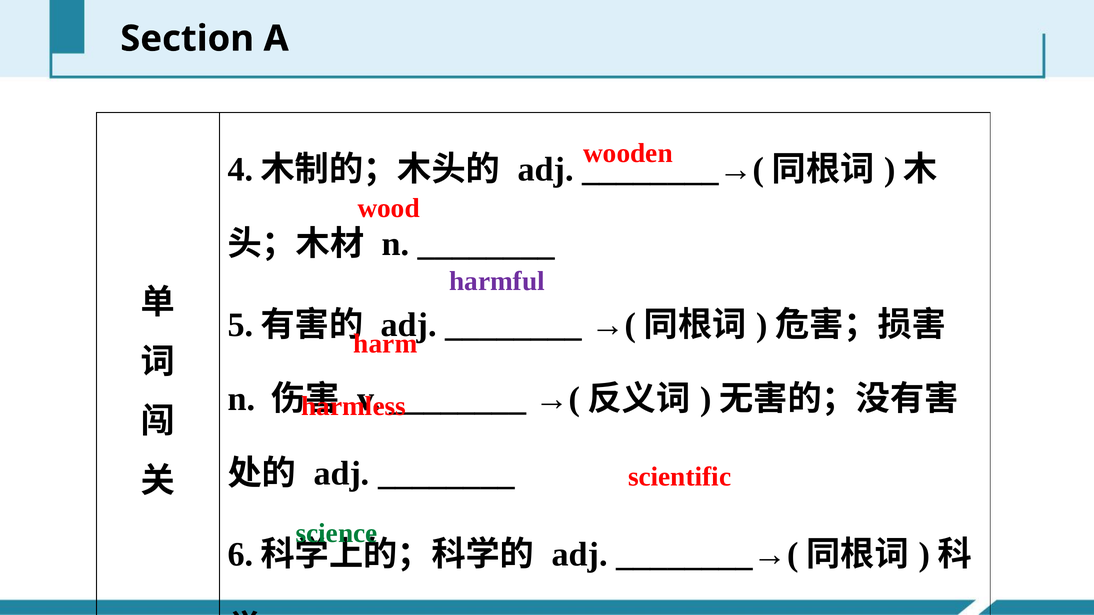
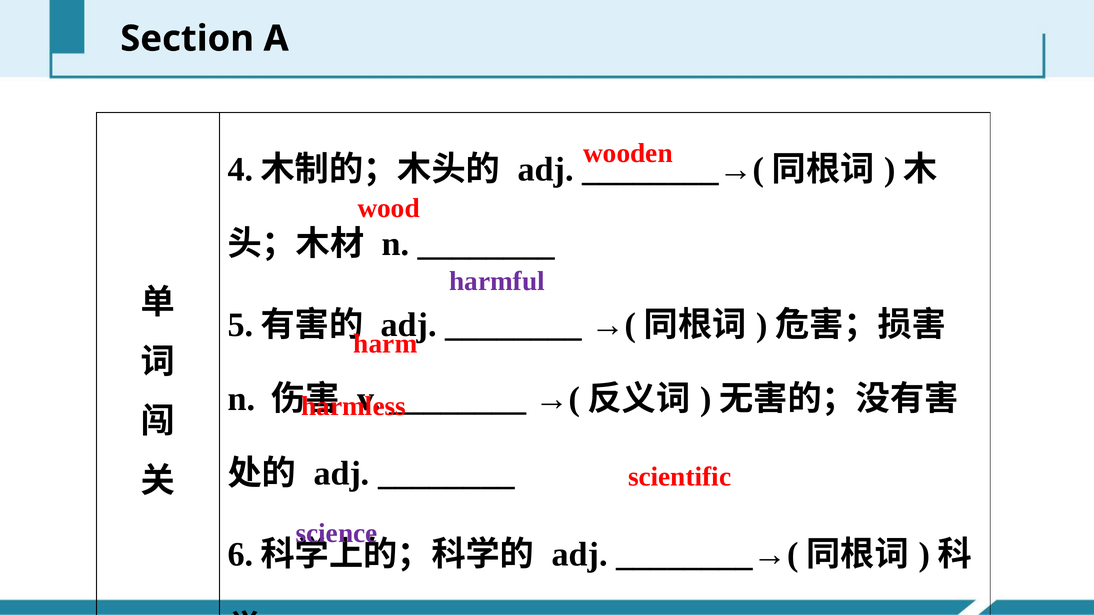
science colour: green -> purple (337, 534)
